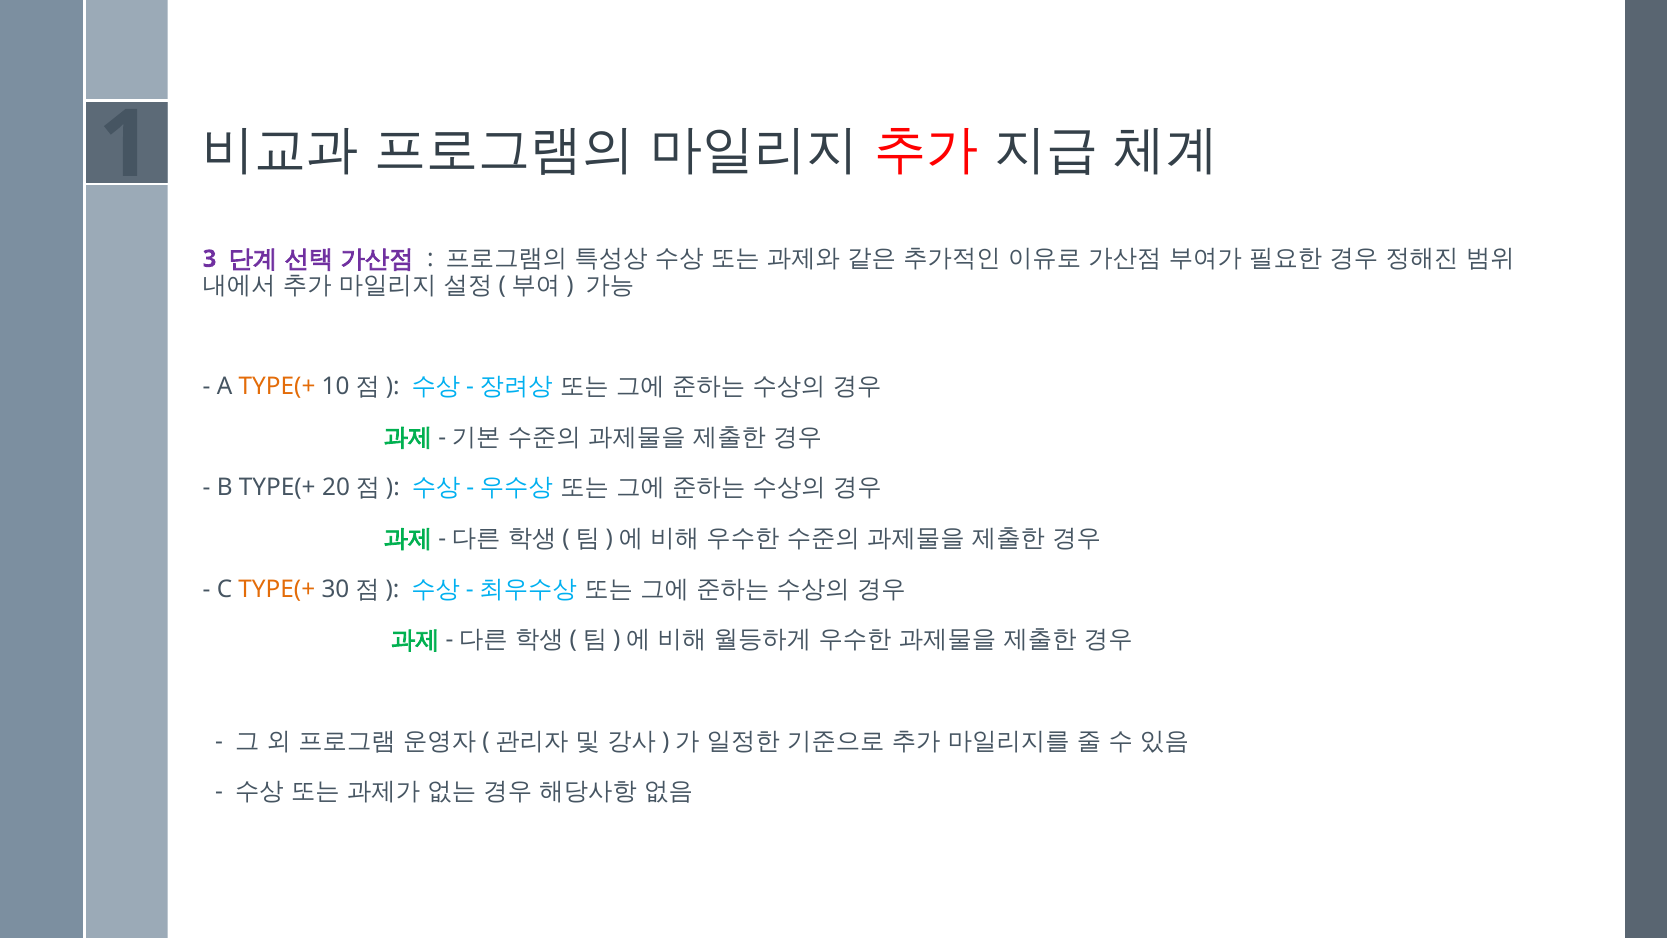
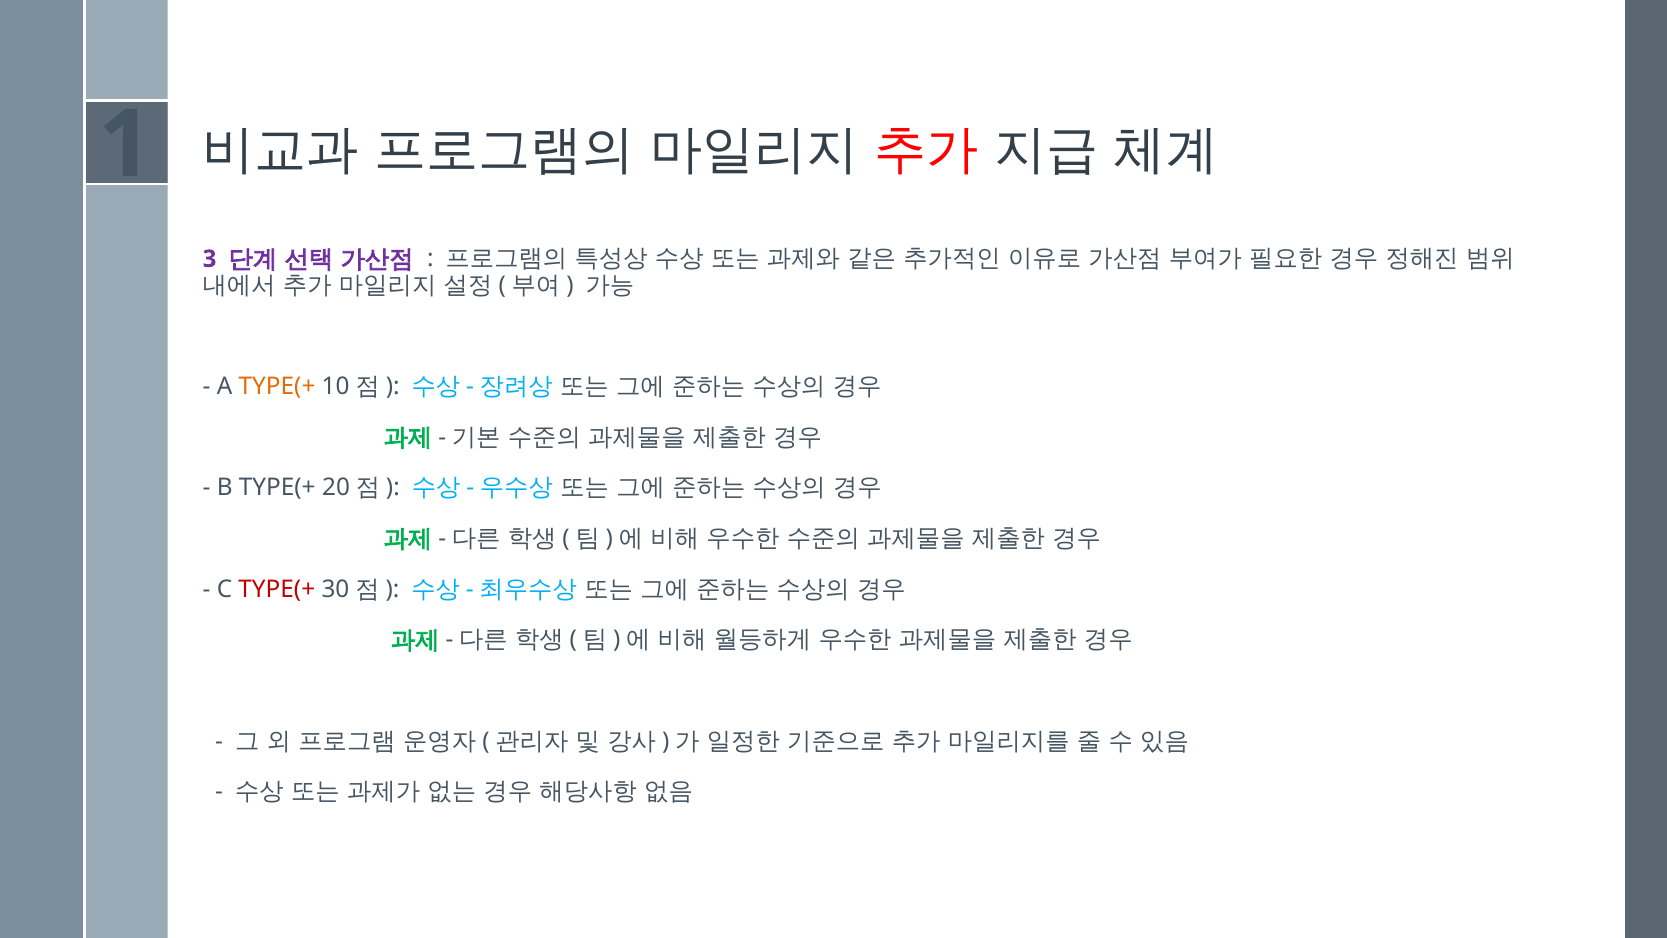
TYPE(+ colour: orange -> red (277, 589)
